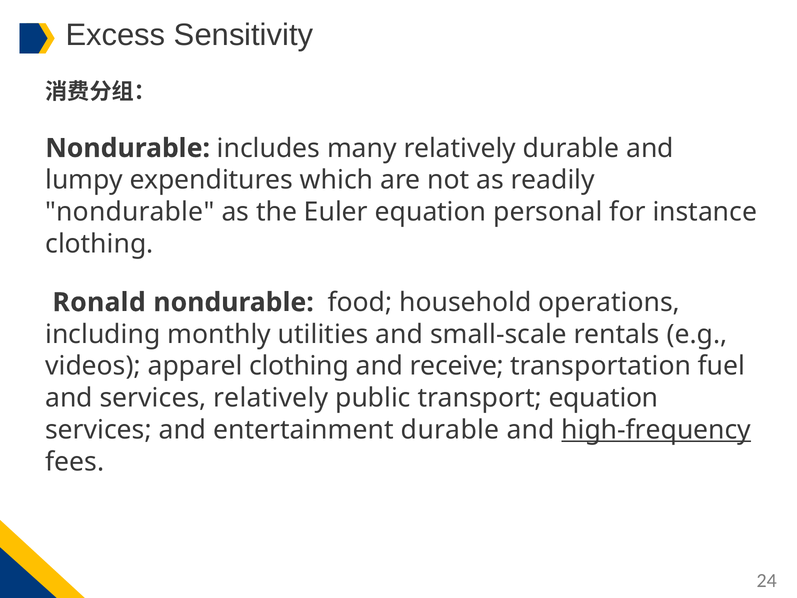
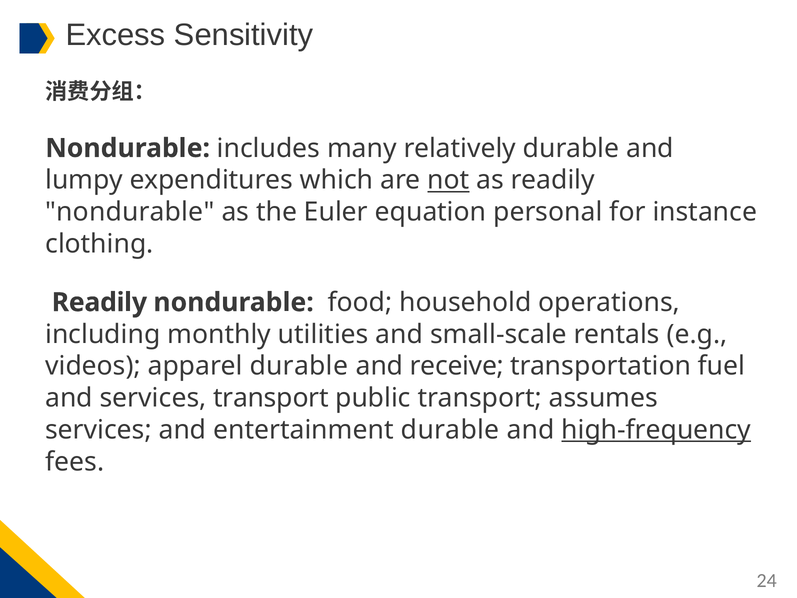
not underline: none -> present (448, 180)
Ronald: Ronald -> Readily (99, 302)
apparel clothing: clothing -> durable (299, 366)
services relatively: relatively -> transport (271, 398)
transport equation: equation -> assumes (603, 398)
